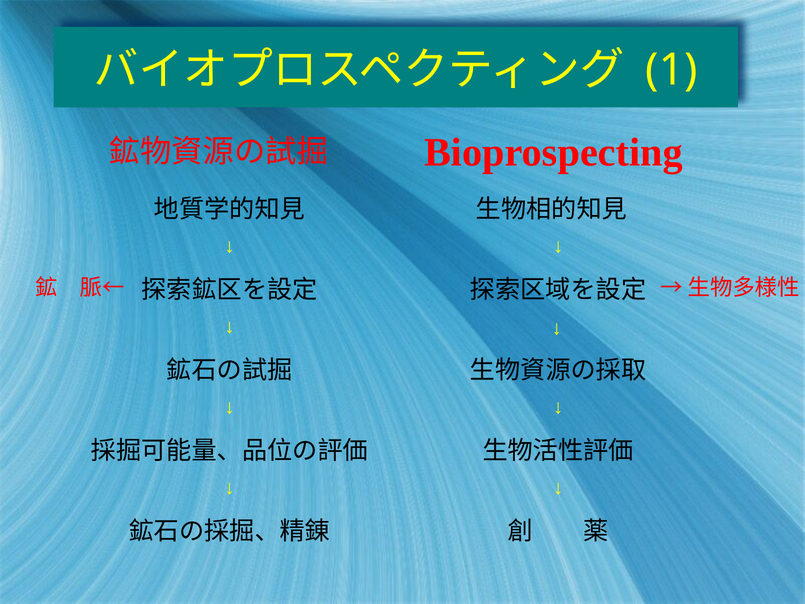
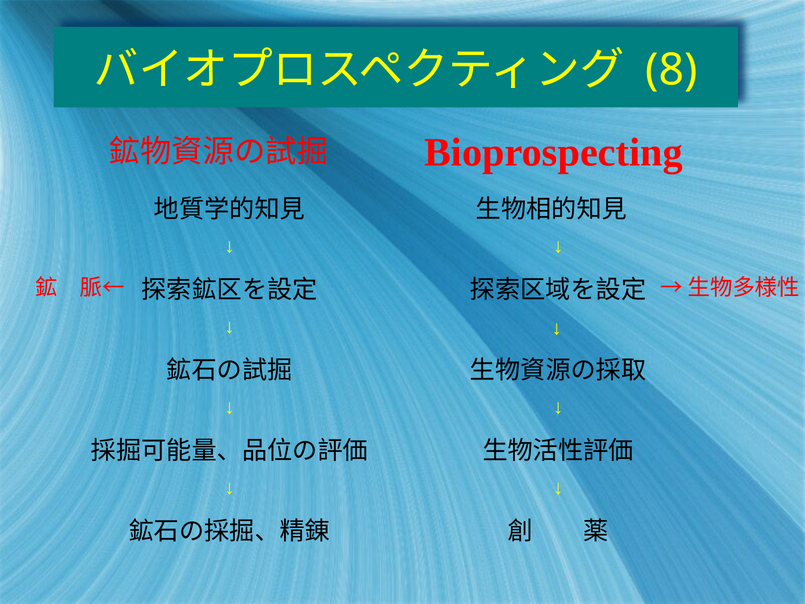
1: 1 -> 8 (672, 70)
